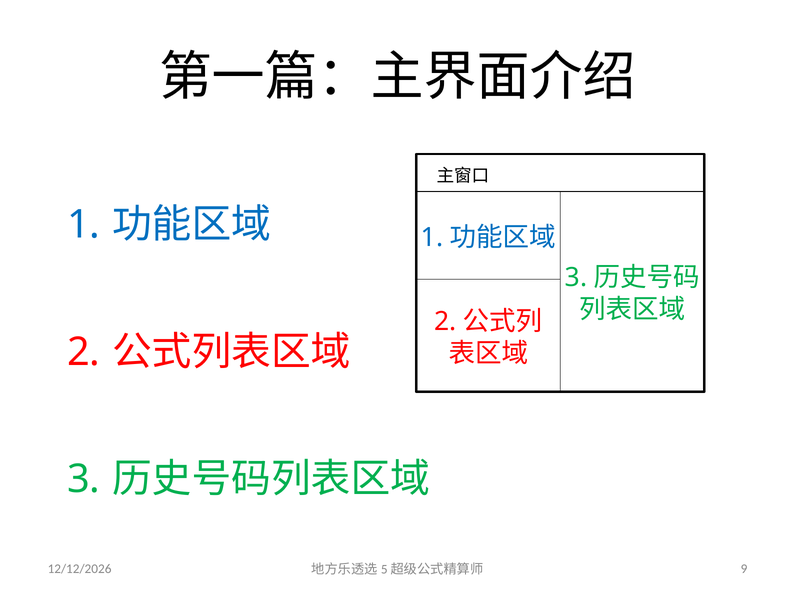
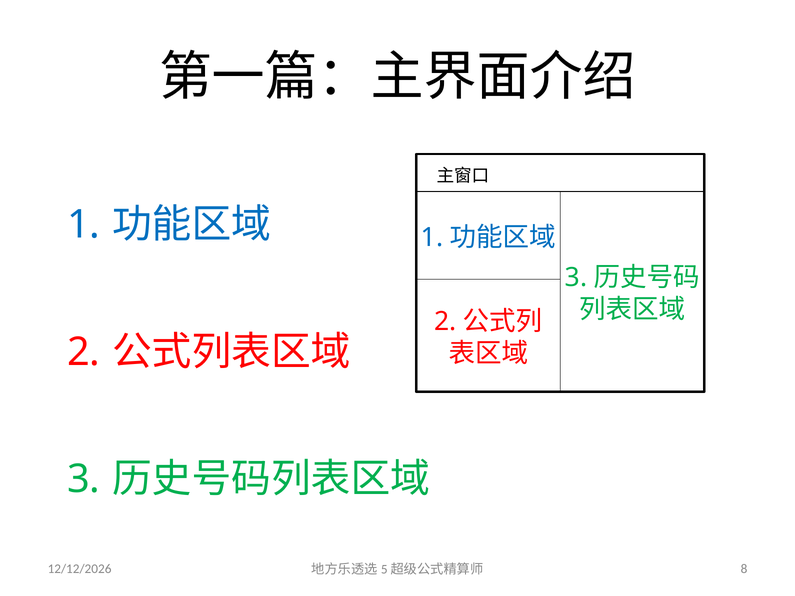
9: 9 -> 8 (744, 569)
